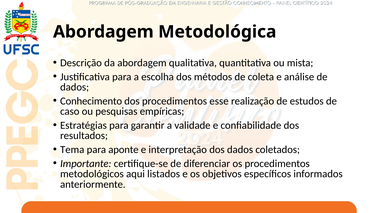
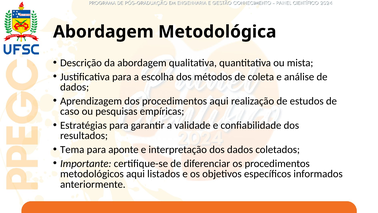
Conhecimento: Conhecimento -> Aprendizagem (91, 101)
procedimentos esse: esse -> aqui (219, 101)
